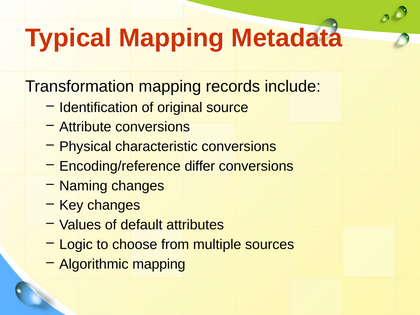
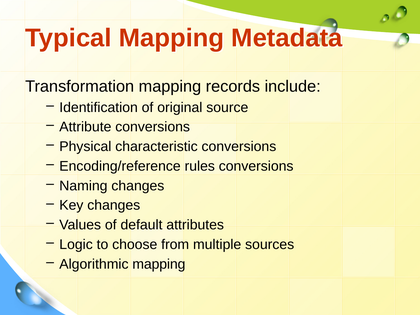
differ: differ -> rules (200, 166)
